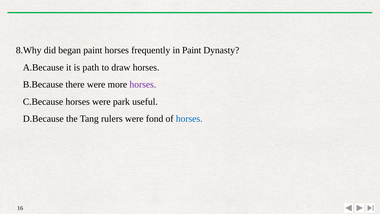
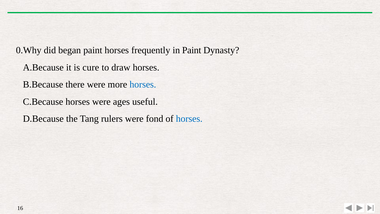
8.Why: 8.Why -> 0.Why (29, 50)
path: path -> cure (91, 67)
horses colour: purple -> blue (143, 85)
park: park -> ages (121, 102)
